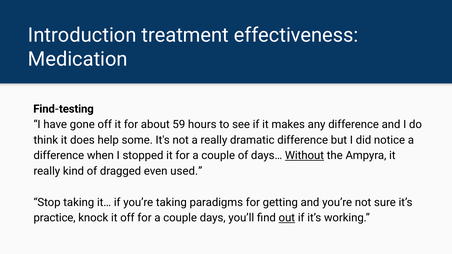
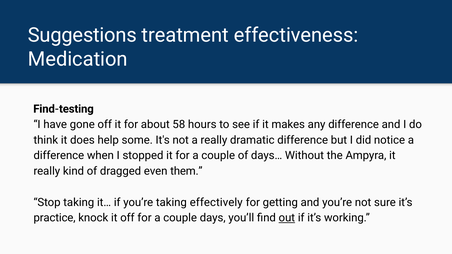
Introduction: Introduction -> Suggestions (82, 35)
59: 59 -> 58 (179, 125)
Without underline: present -> none (304, 156)
used: used -> them (186, 171)
paradigms: paradigms -> effectively (216, 203)
